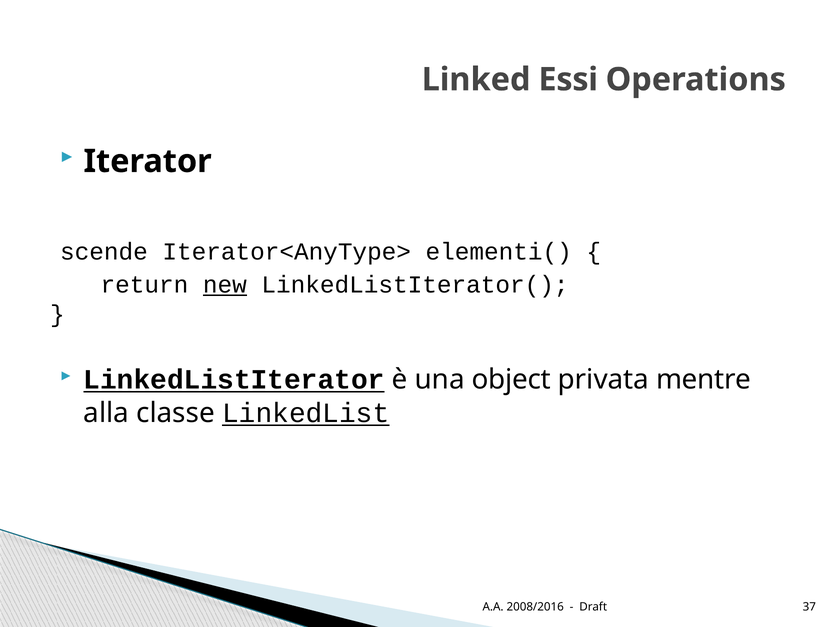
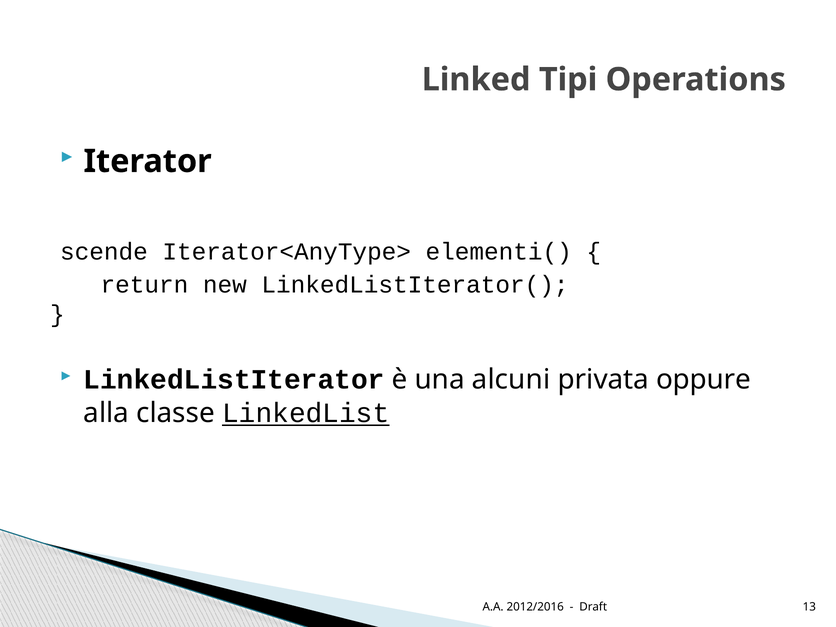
Essi: Essi -> Tipi (568, 80)
new underline: present -> none (225, 285)
LinkedListIterator underline: present -> none (234, 380)
object: object -> alcuni (511, 380)
mentre: mentre -> oppure (704, 380)
2008/2016: 2008/2016 -> 2012/2016 (535, 607)
37: 37 -> 13 (809, 607)
